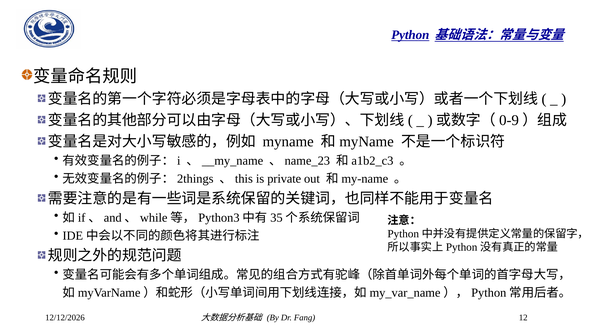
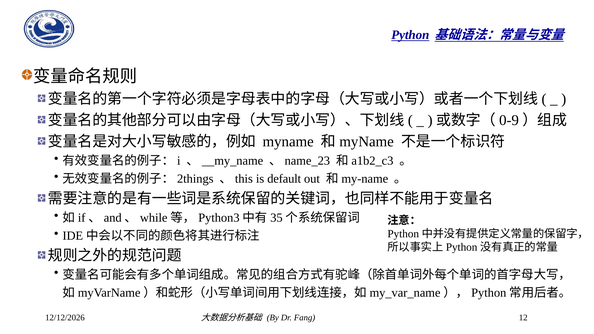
private: private -> default (284, 179)
